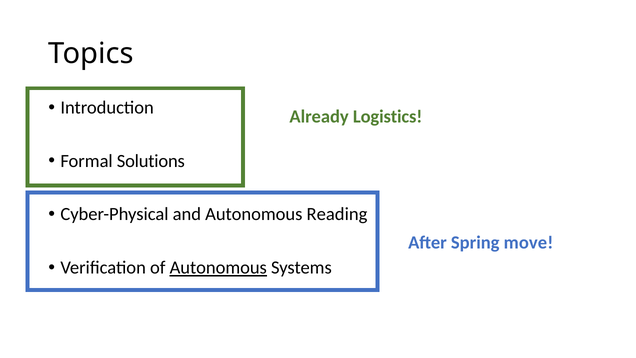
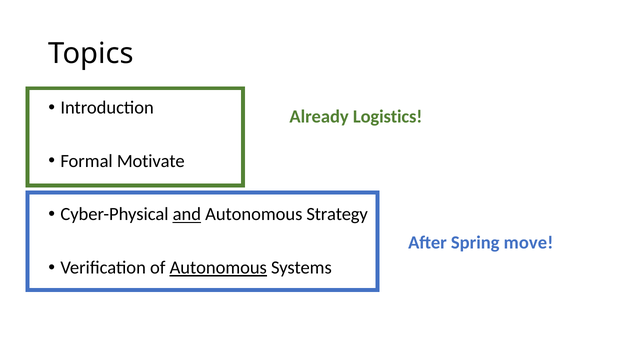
Solutions: Solutions -> Motivate (151, 161)
and underline: none -> present (187, 214)
Reading: Reading -> Strategy (337, 214)
